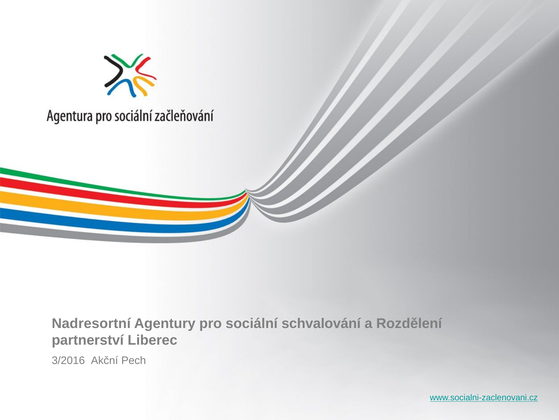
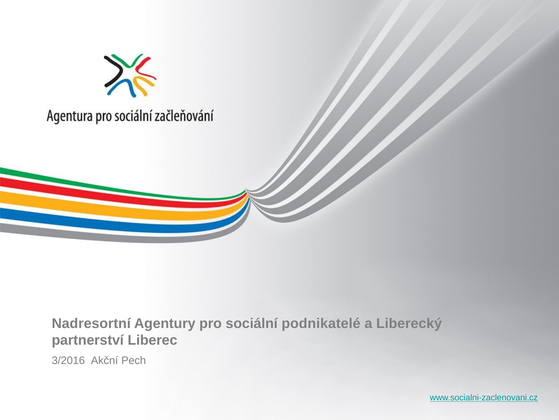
schvalování: schvalování -> podnikatelé (321, 323)
Rozdělení: Rozdělení -> Liberecký (409, 323)
